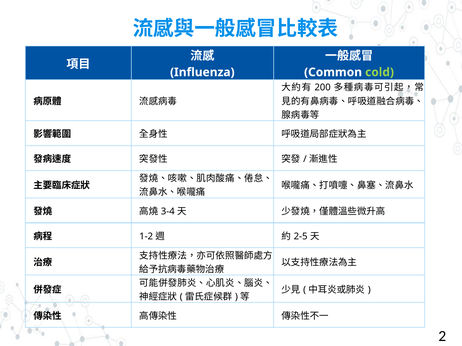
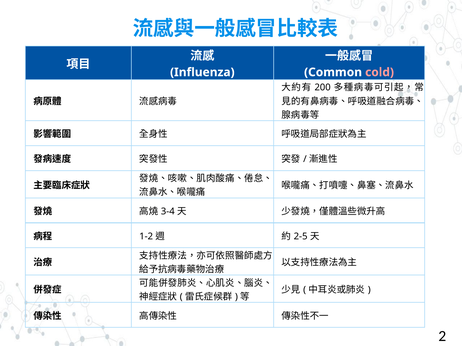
cold colour: light green -> pink (380, 72)
